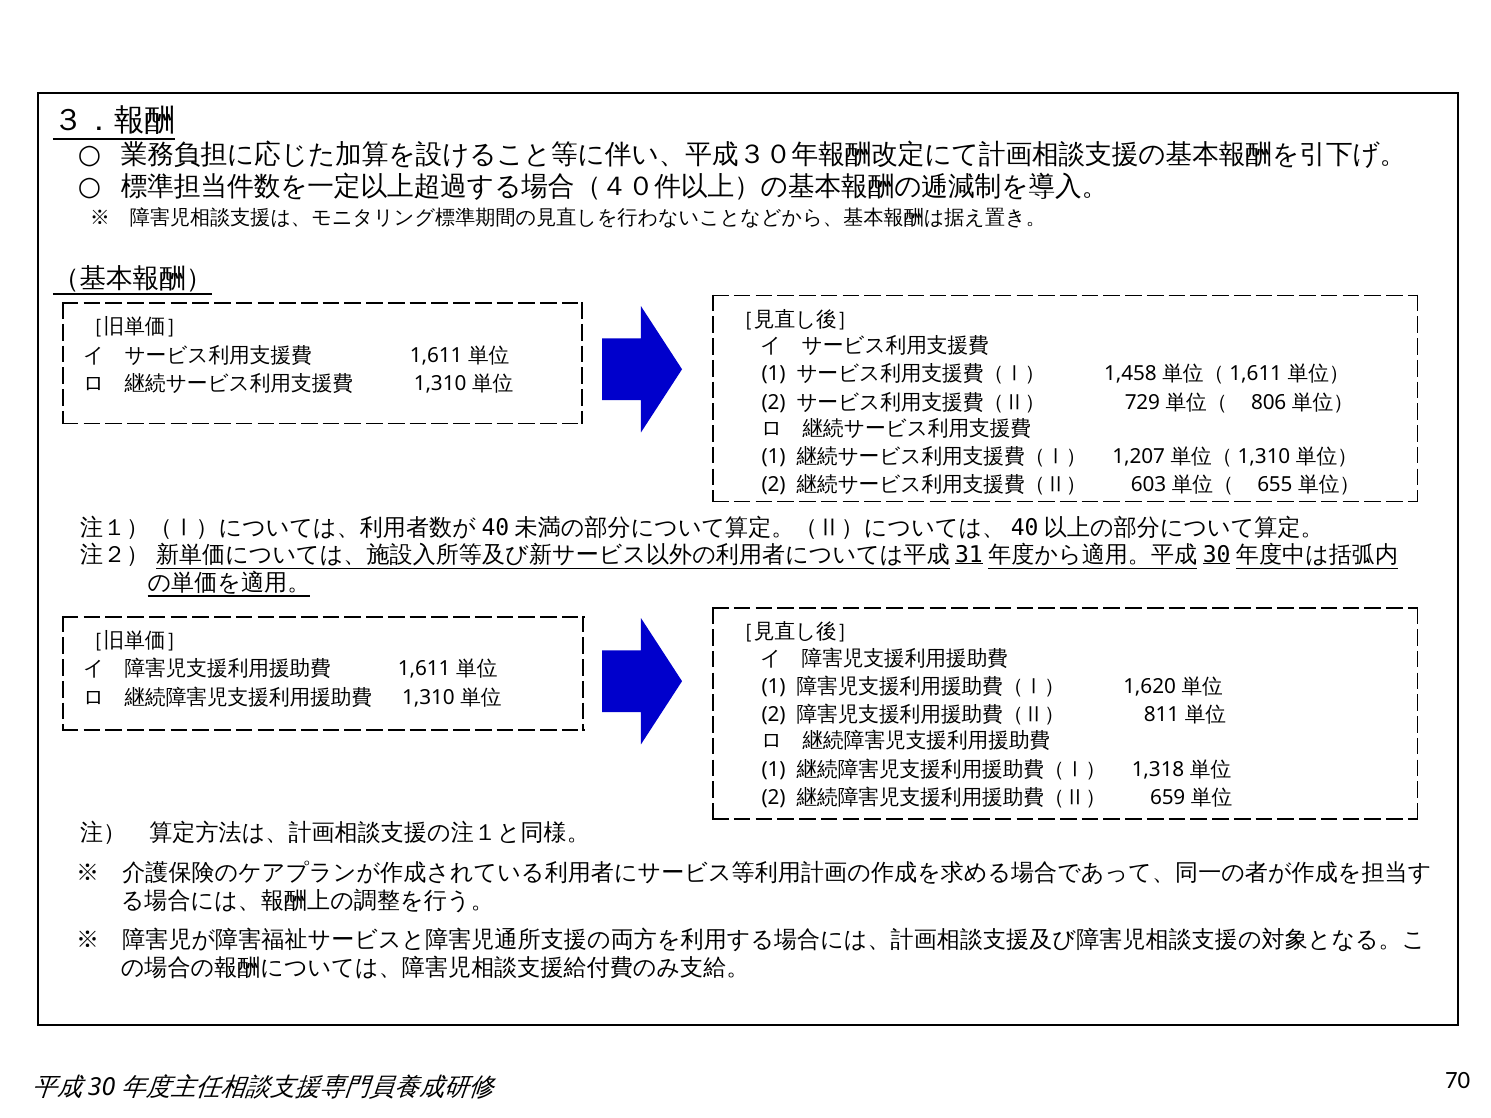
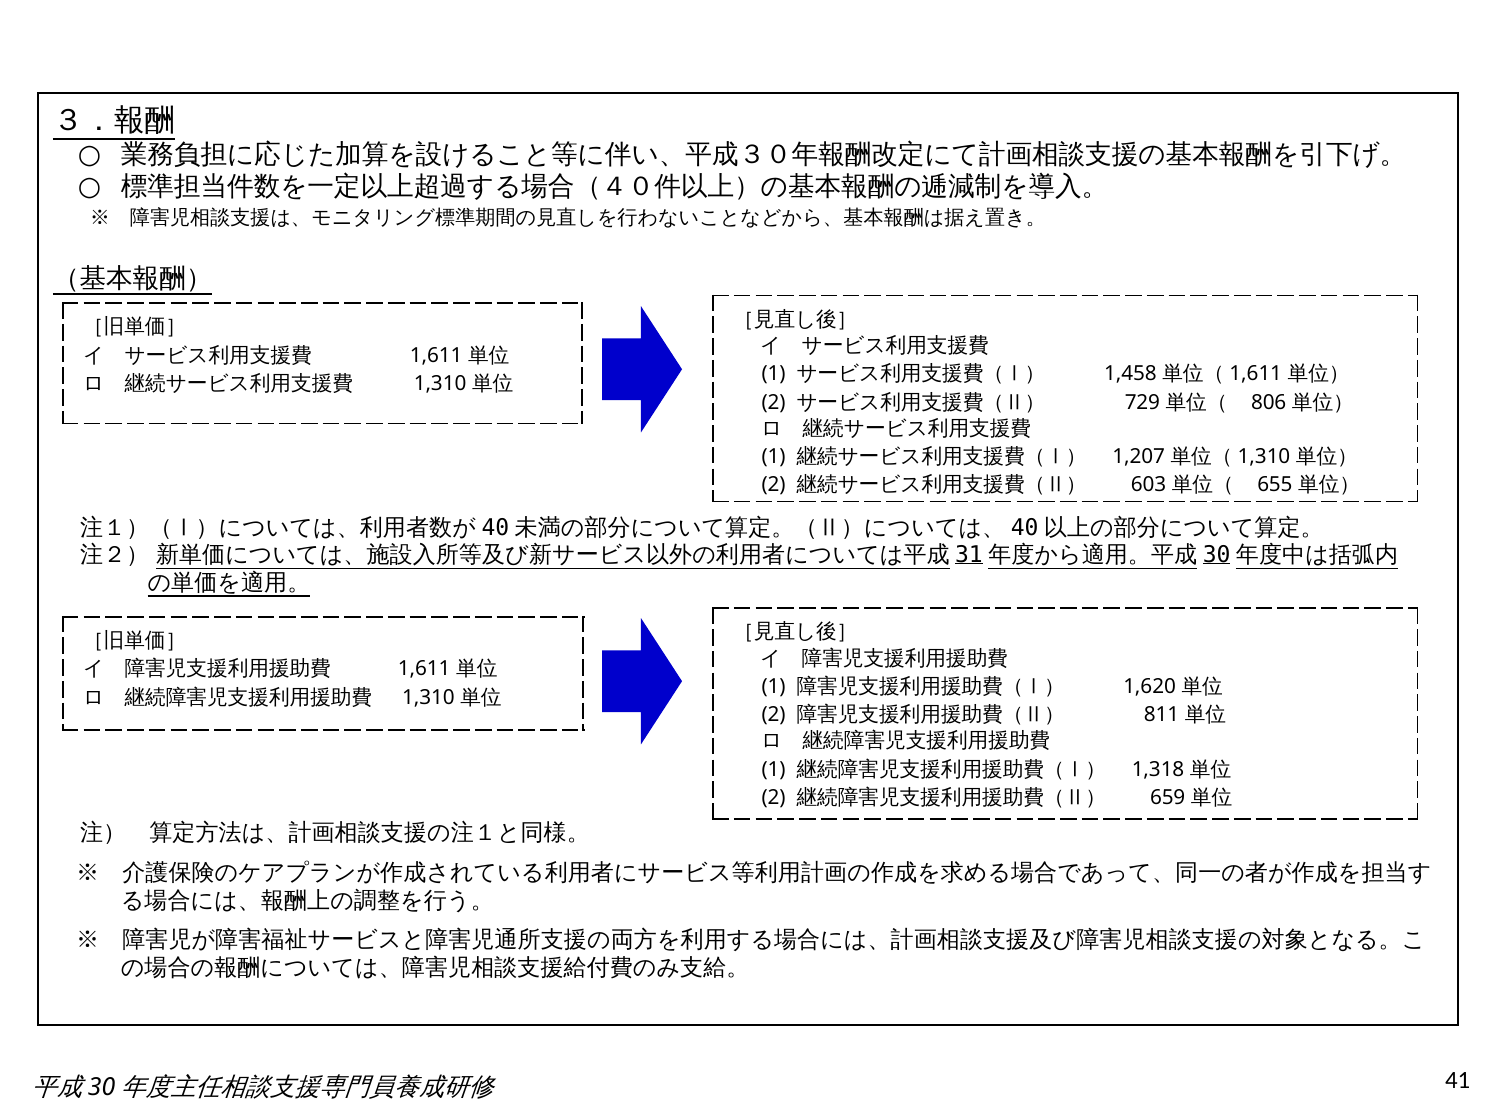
70: 70 -> 41 (1458, 1081)
